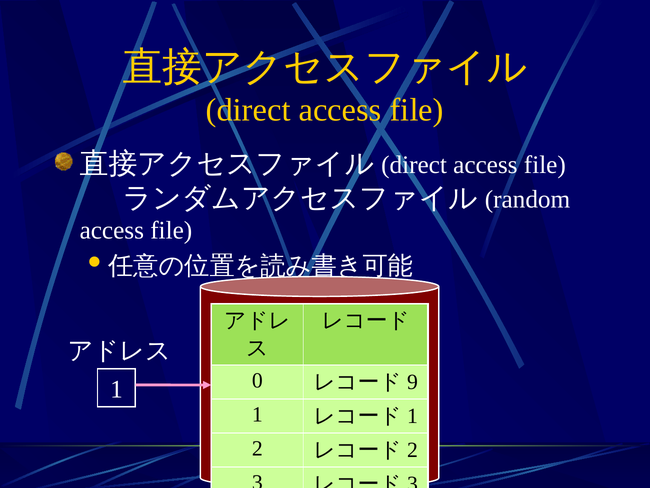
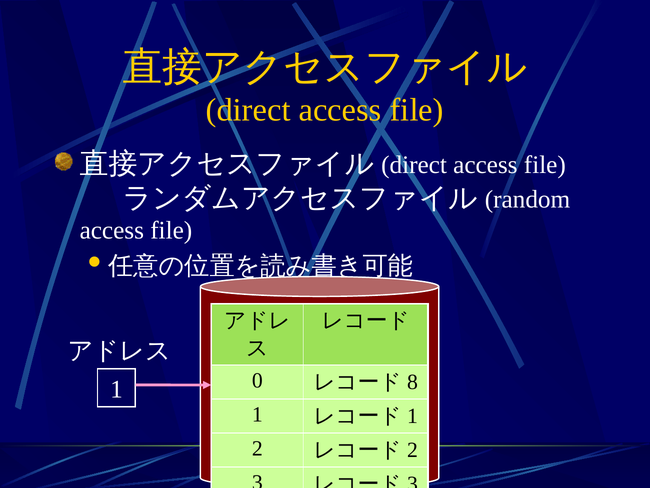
9: 9 -> 8 (412, 382)
